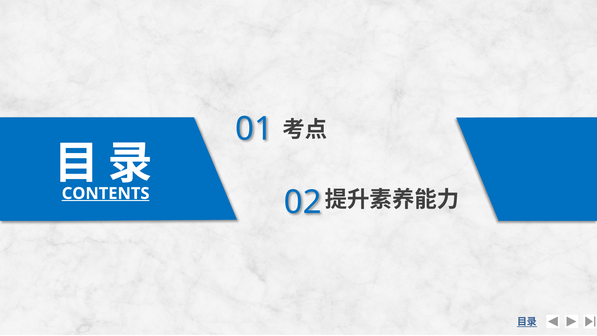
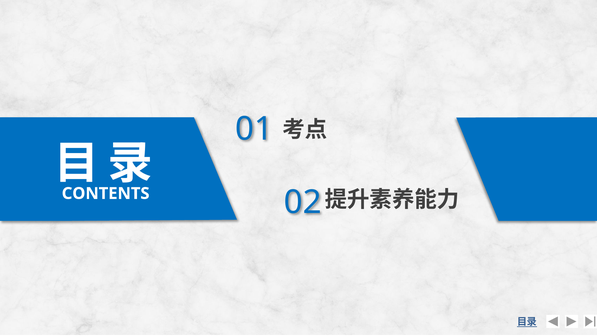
CONTENTS underline: present -> none (106, 193)
